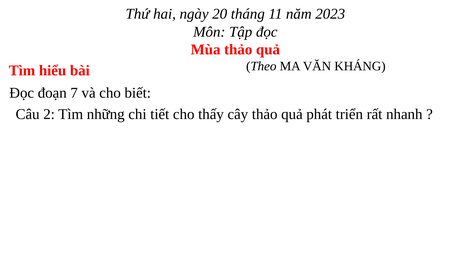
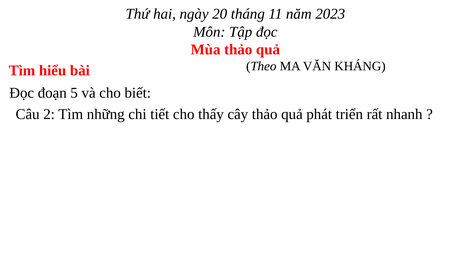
7: 7 -> 5 (74, 93)
